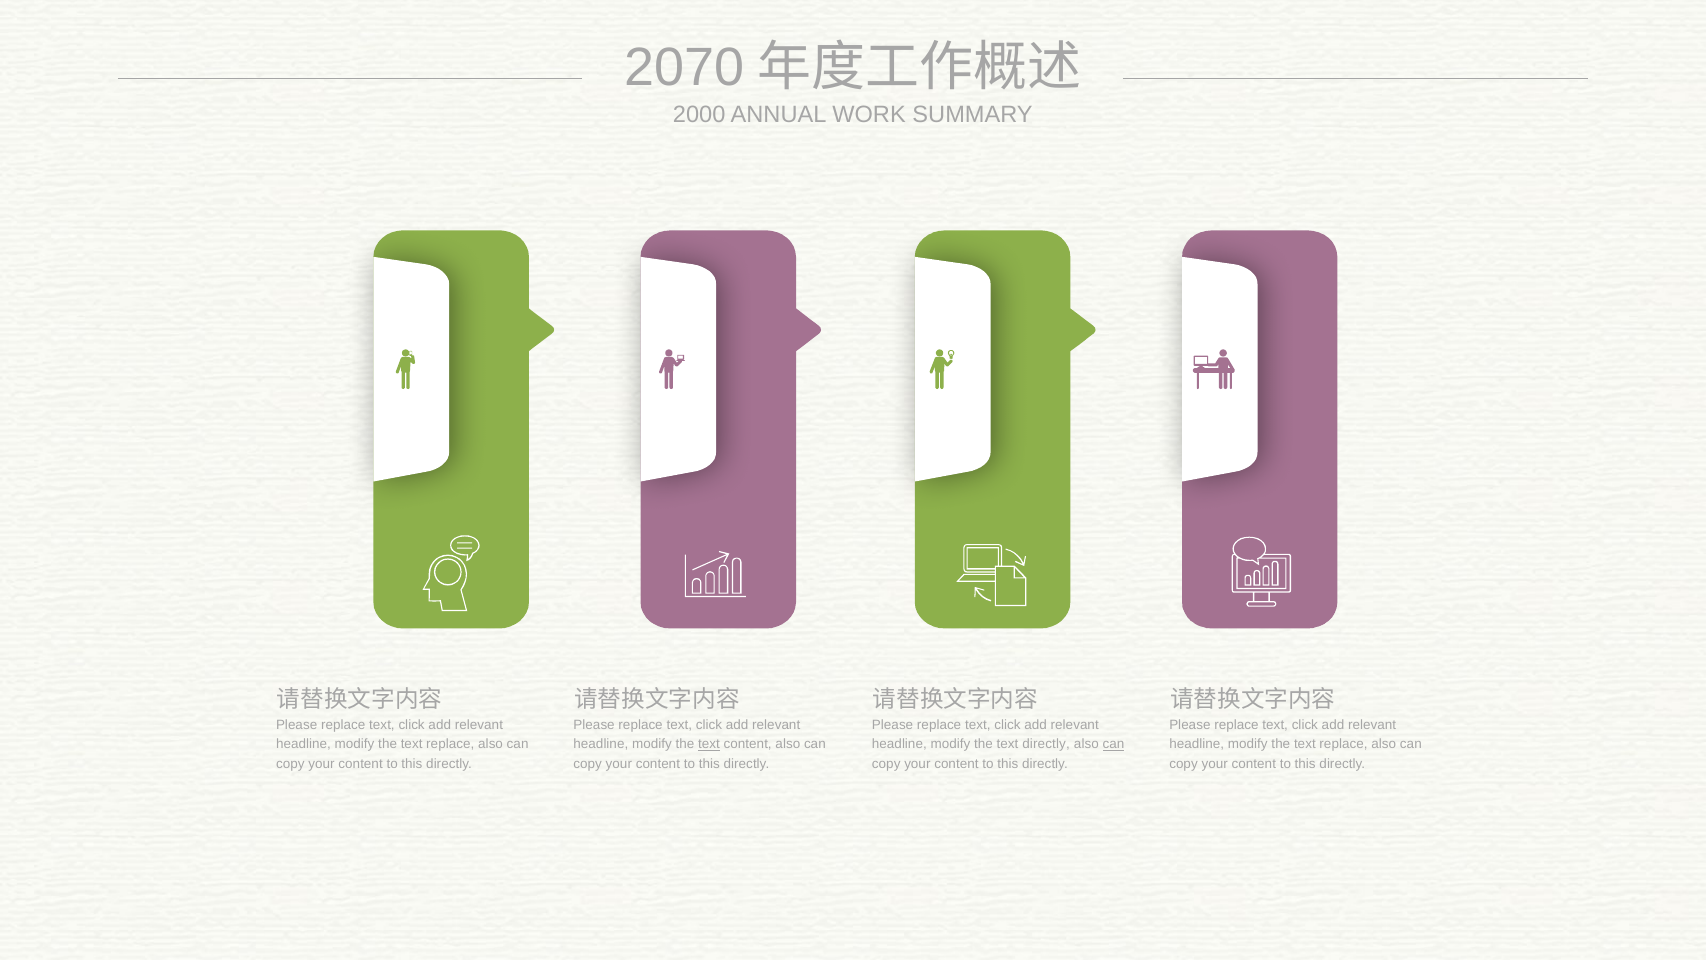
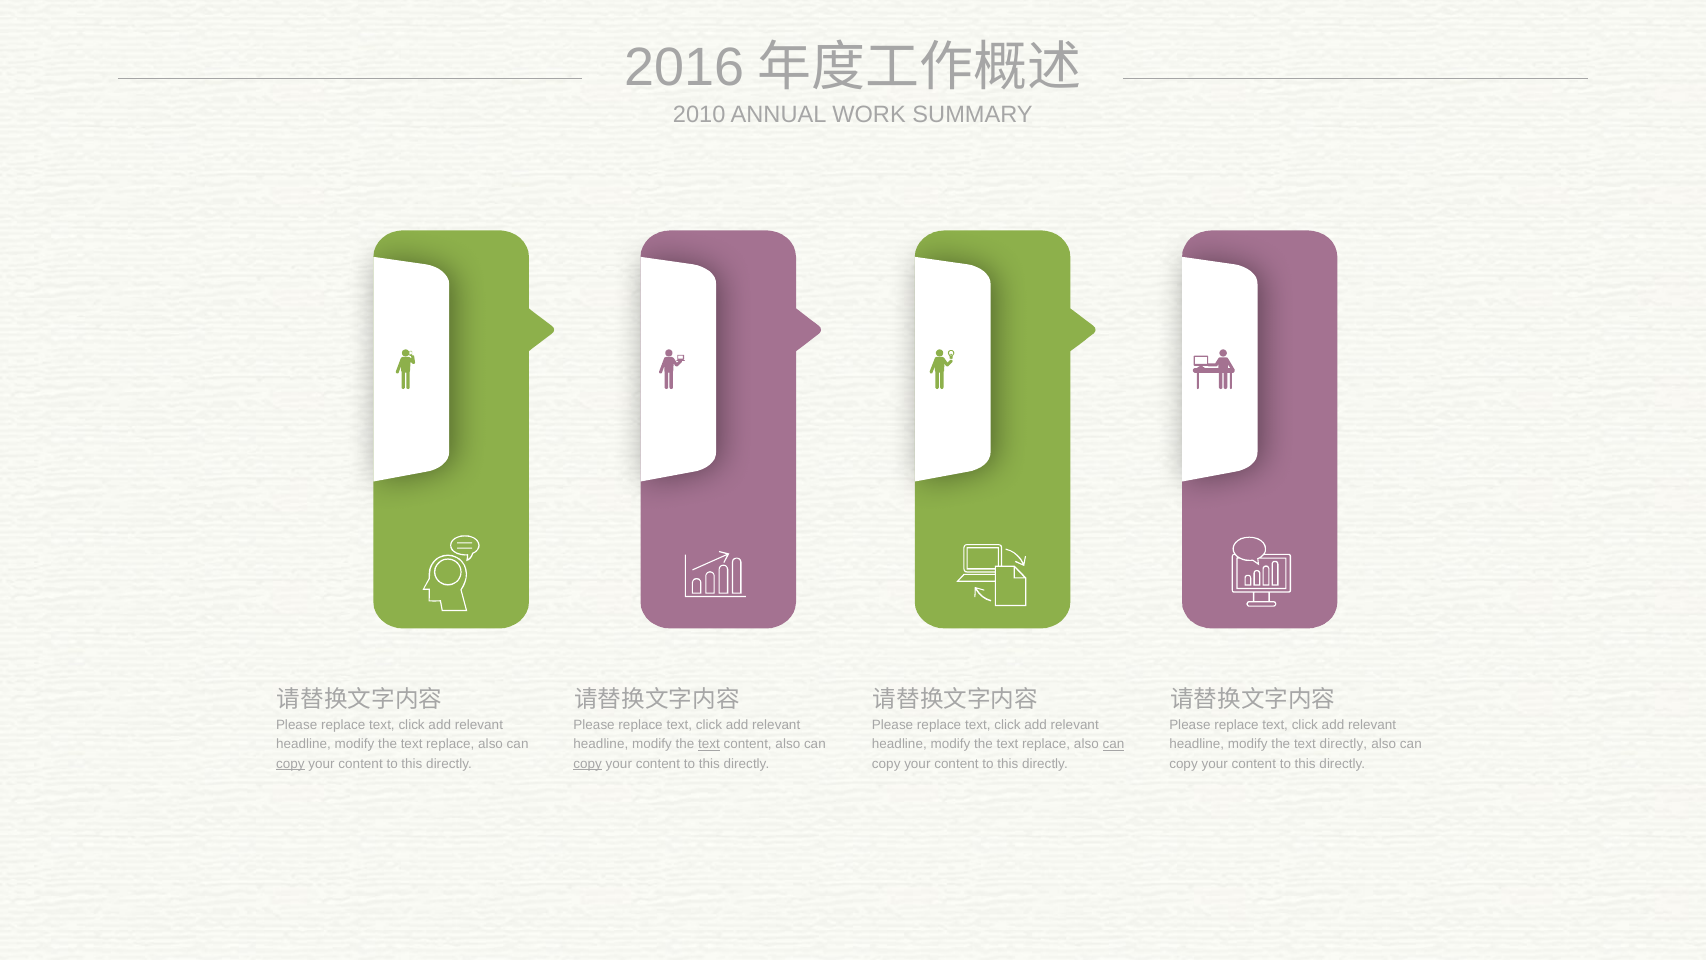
2070: 2070 -> 2016 (685, 67)
2000: 2000 -> 2010 (699, 114)
directly: directly -> replace (1046, 744)
replace: replace -> directly (1343, 744)
copy underline: none -> present (290, 763)
copy underline: none -> present (588, 763)
